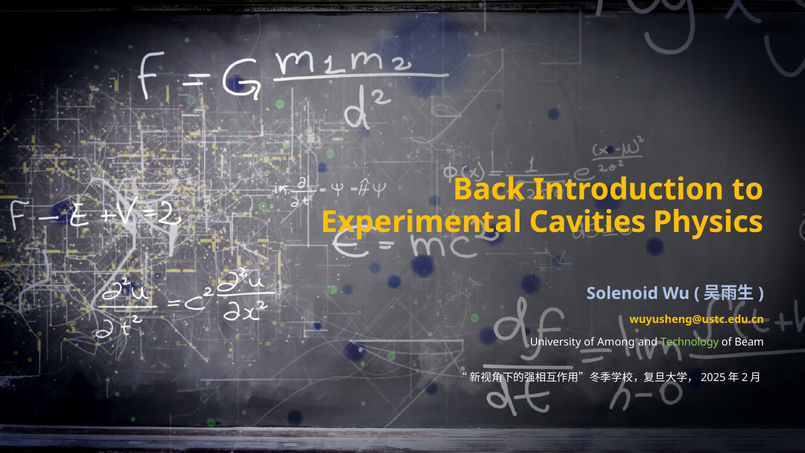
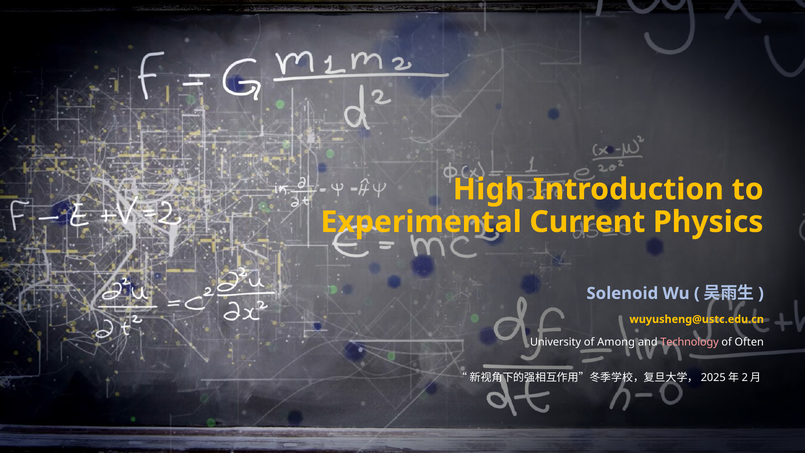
Back: Back -> High (489, 189)
Cavities: Cavities -> Current (587, 222)
Technology colour: light green -> pink (690, 342)
Beam: Beam -> Often (749, 342)
